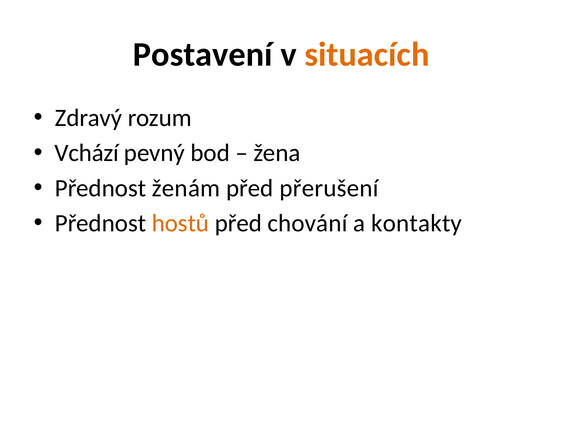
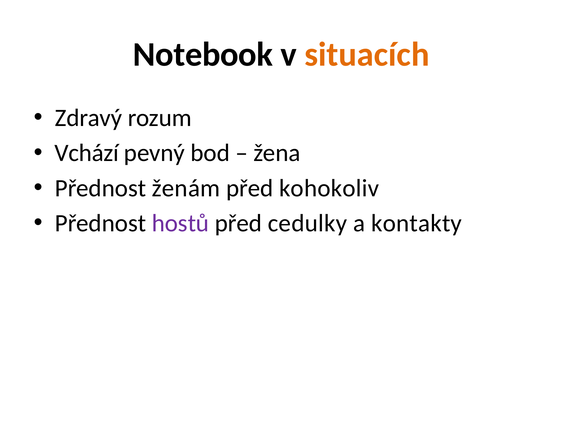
Postavení: Postavení -> Notebook (203, 55)
přerušení: přerušení -> kohokoliv (329, 188)
hostů colour: orange -> purple (180, 223)
chování: chování -> cedulky (307, 223)
